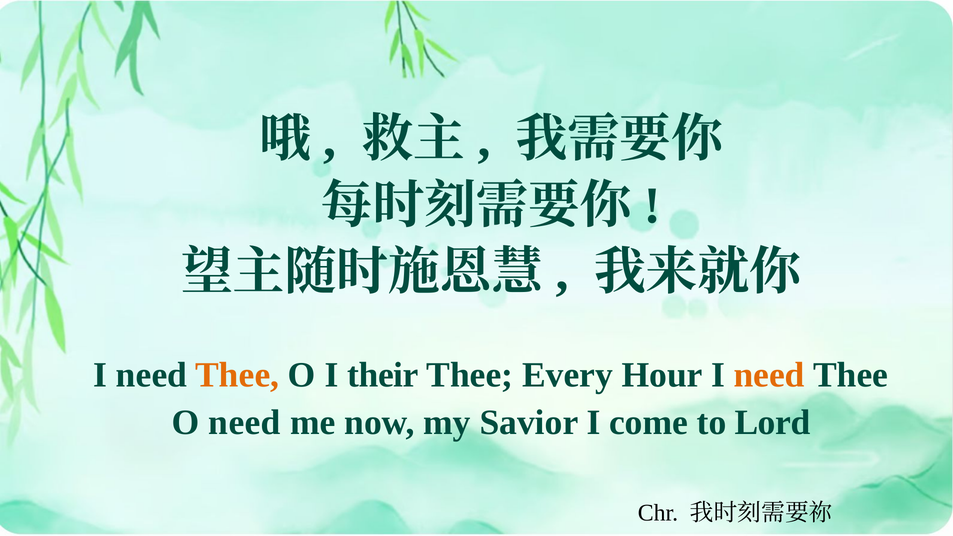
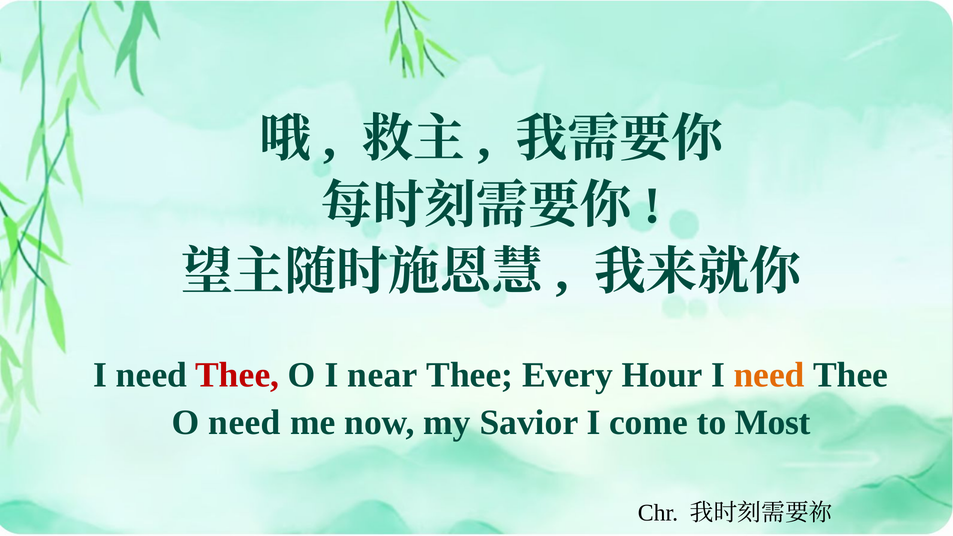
Thee colour: orange -> red (237, 375)
their: their -> near (383, 375)
Lord: Lord -> Most (773, 422)
